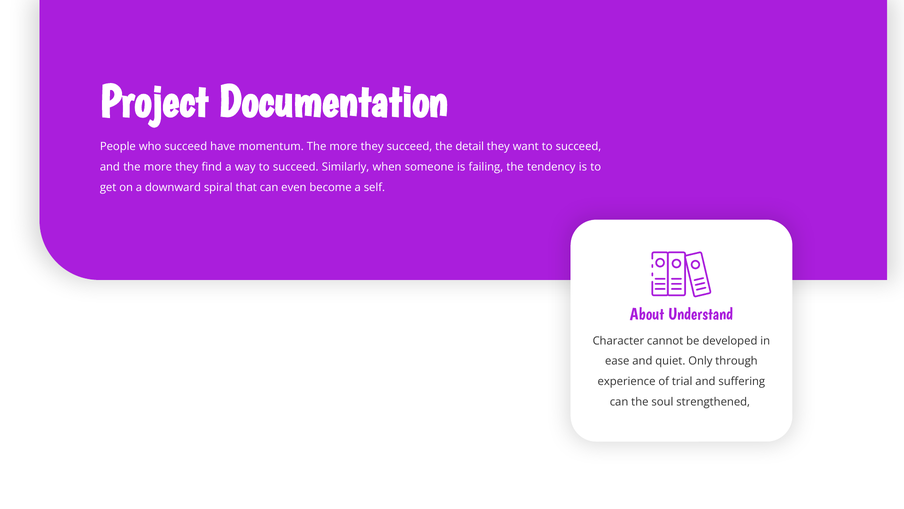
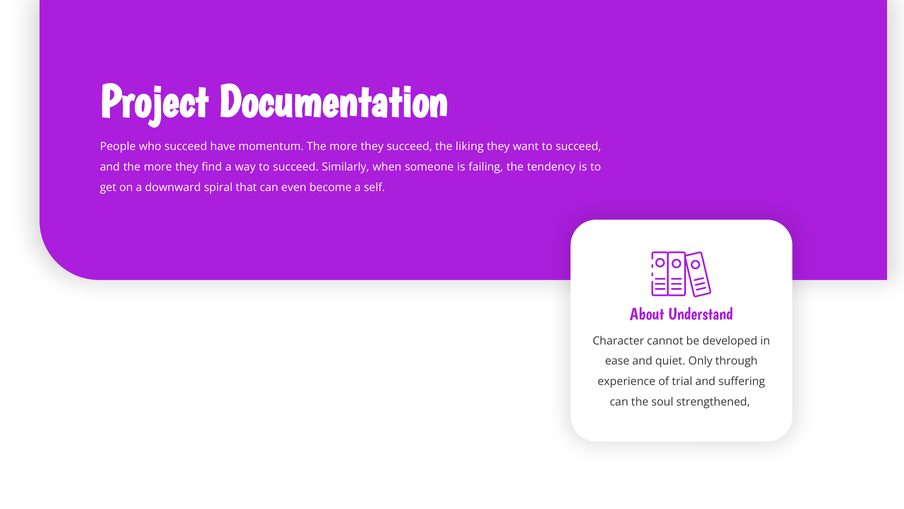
detail: detail -> liking (470, 147)
